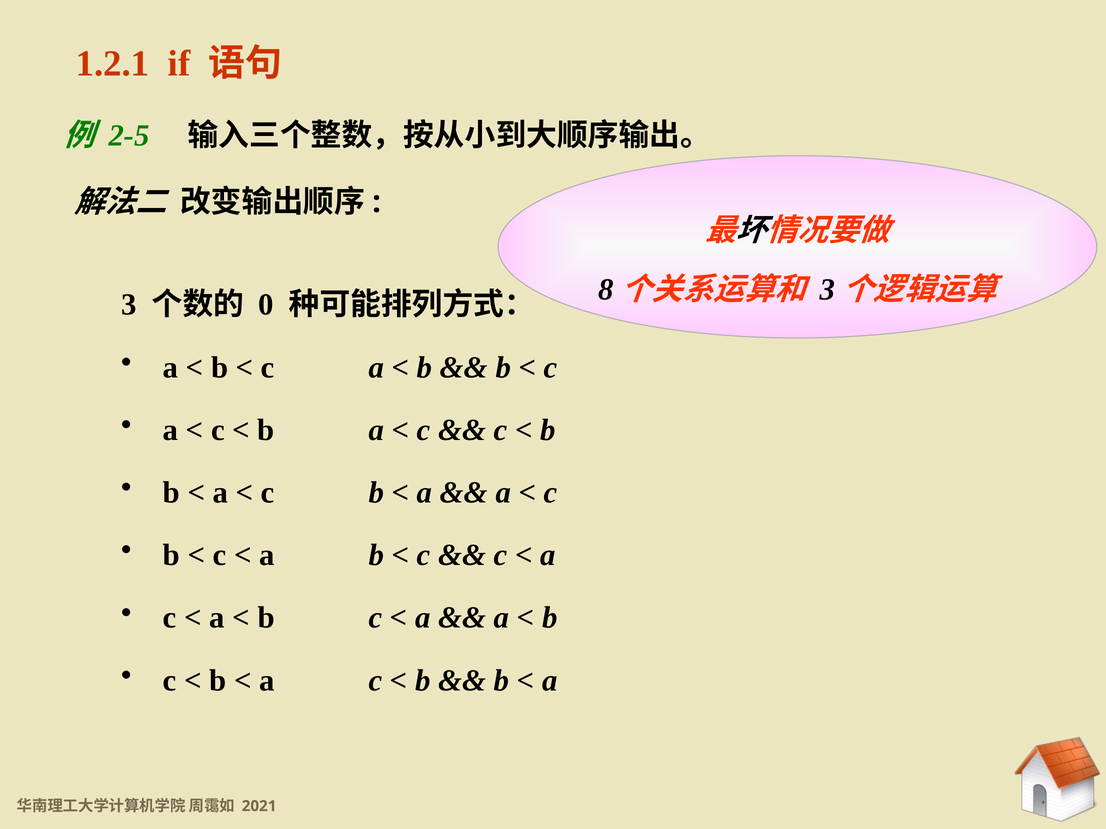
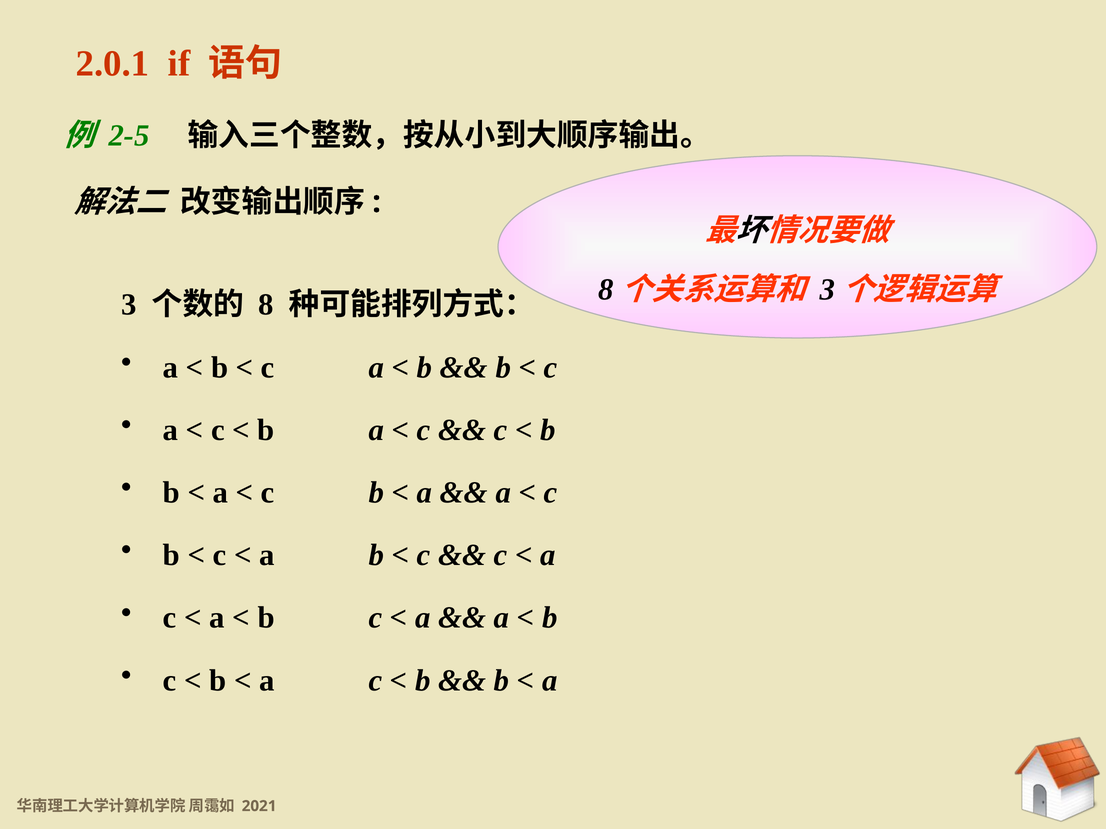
1.2.1: 1.2.1 -> 2.0.1 (113, 64)
0: 0 -> 8 (266, 305)
